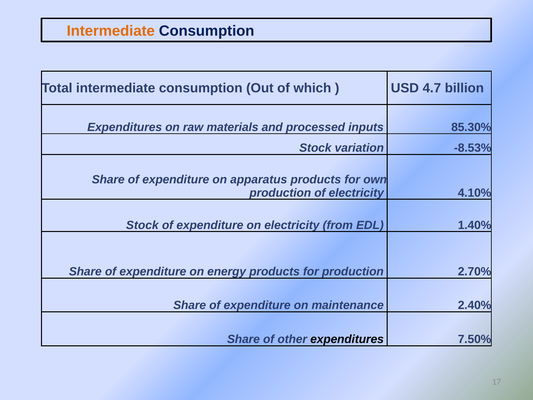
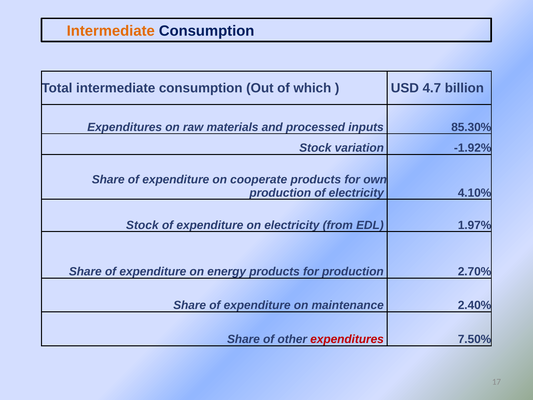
-8.53%: -8.53% -> -1.92% (473, 148)
apparatus: apparatus -> cooperate (259, 180)
1.40%: 1.40% -> 1.97% (475, 225)
expenditures colour: black -> red (347, 339)
